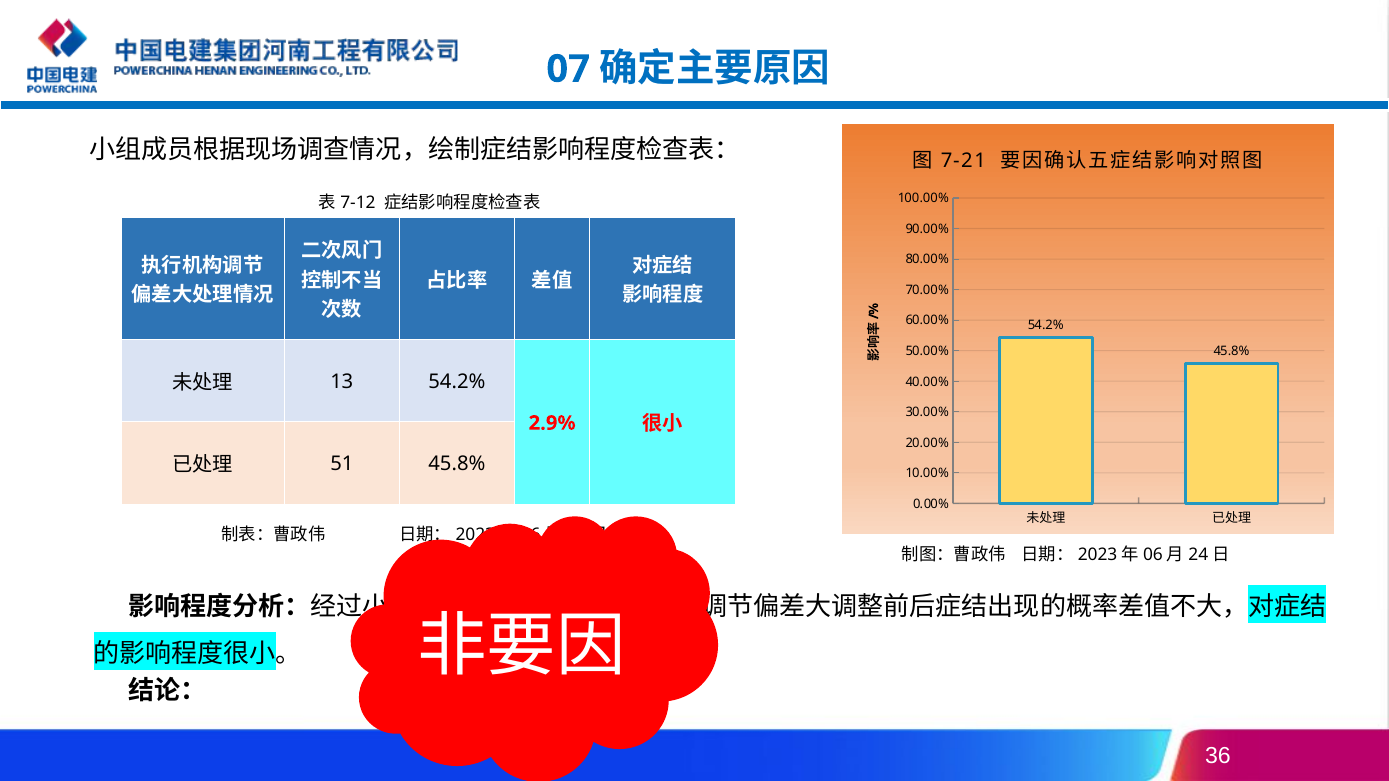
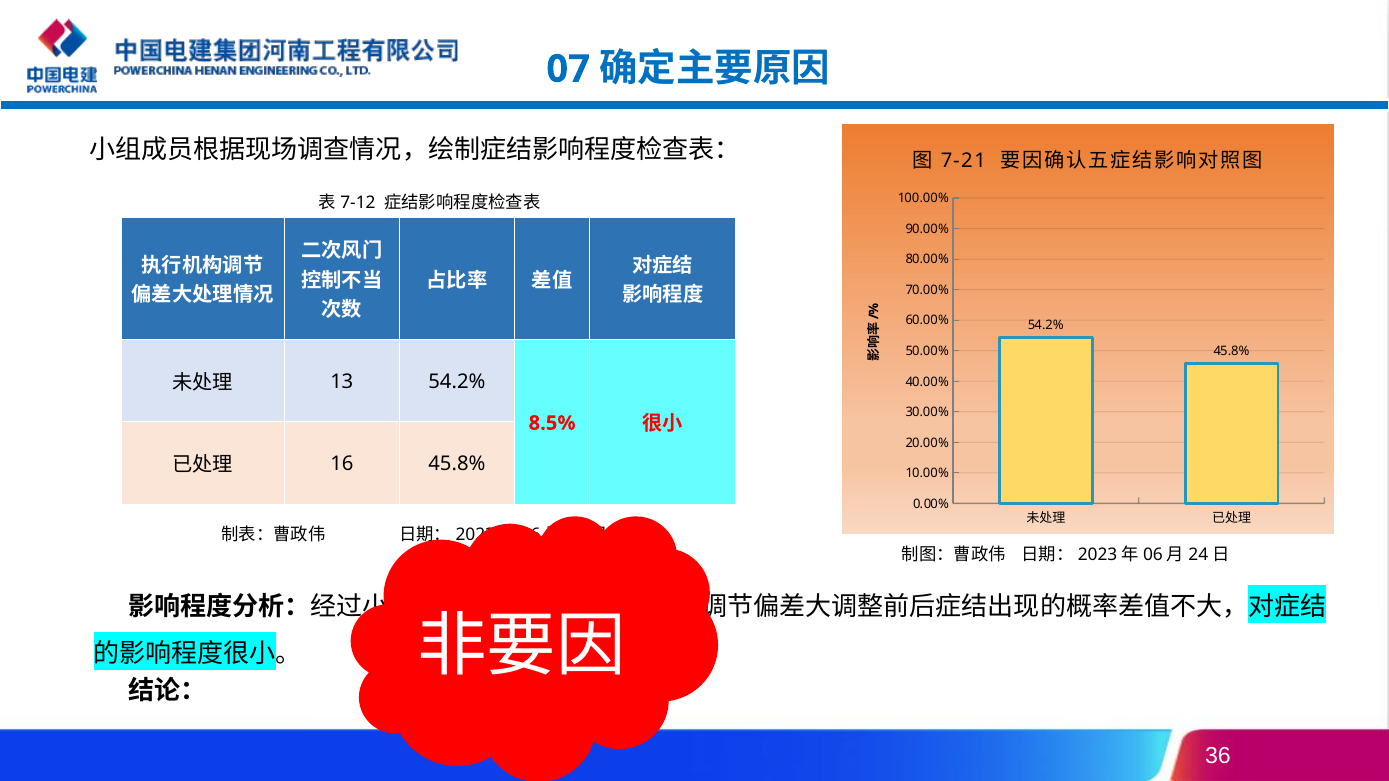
2.9%: 2.9% -> 8.5% (552, 423)
51: 51 -> 16 (342, 464)
